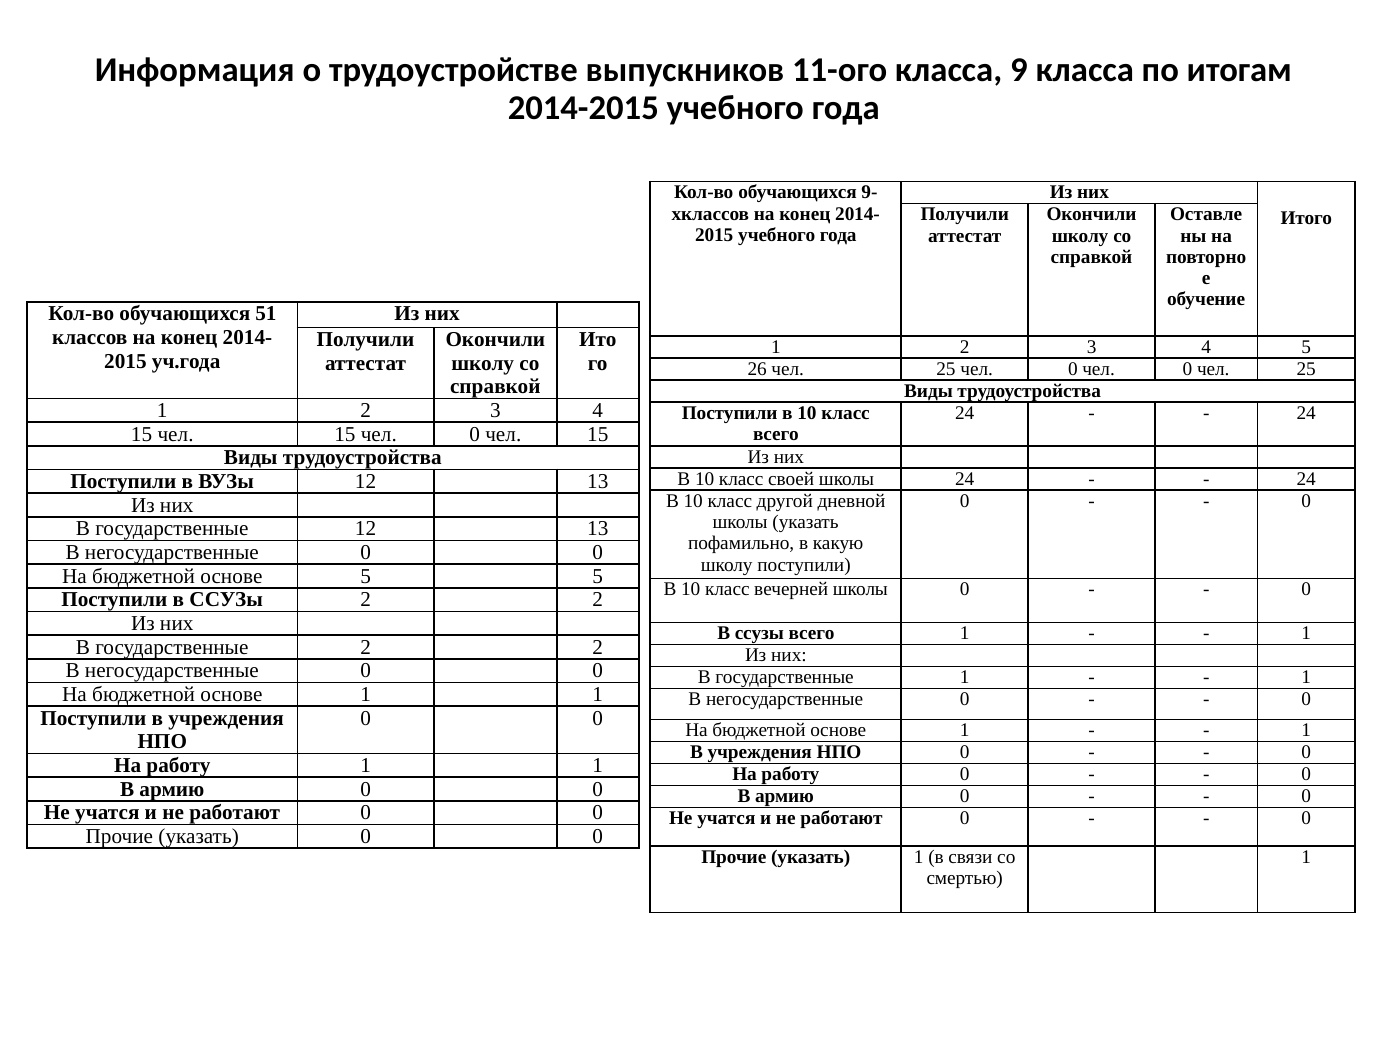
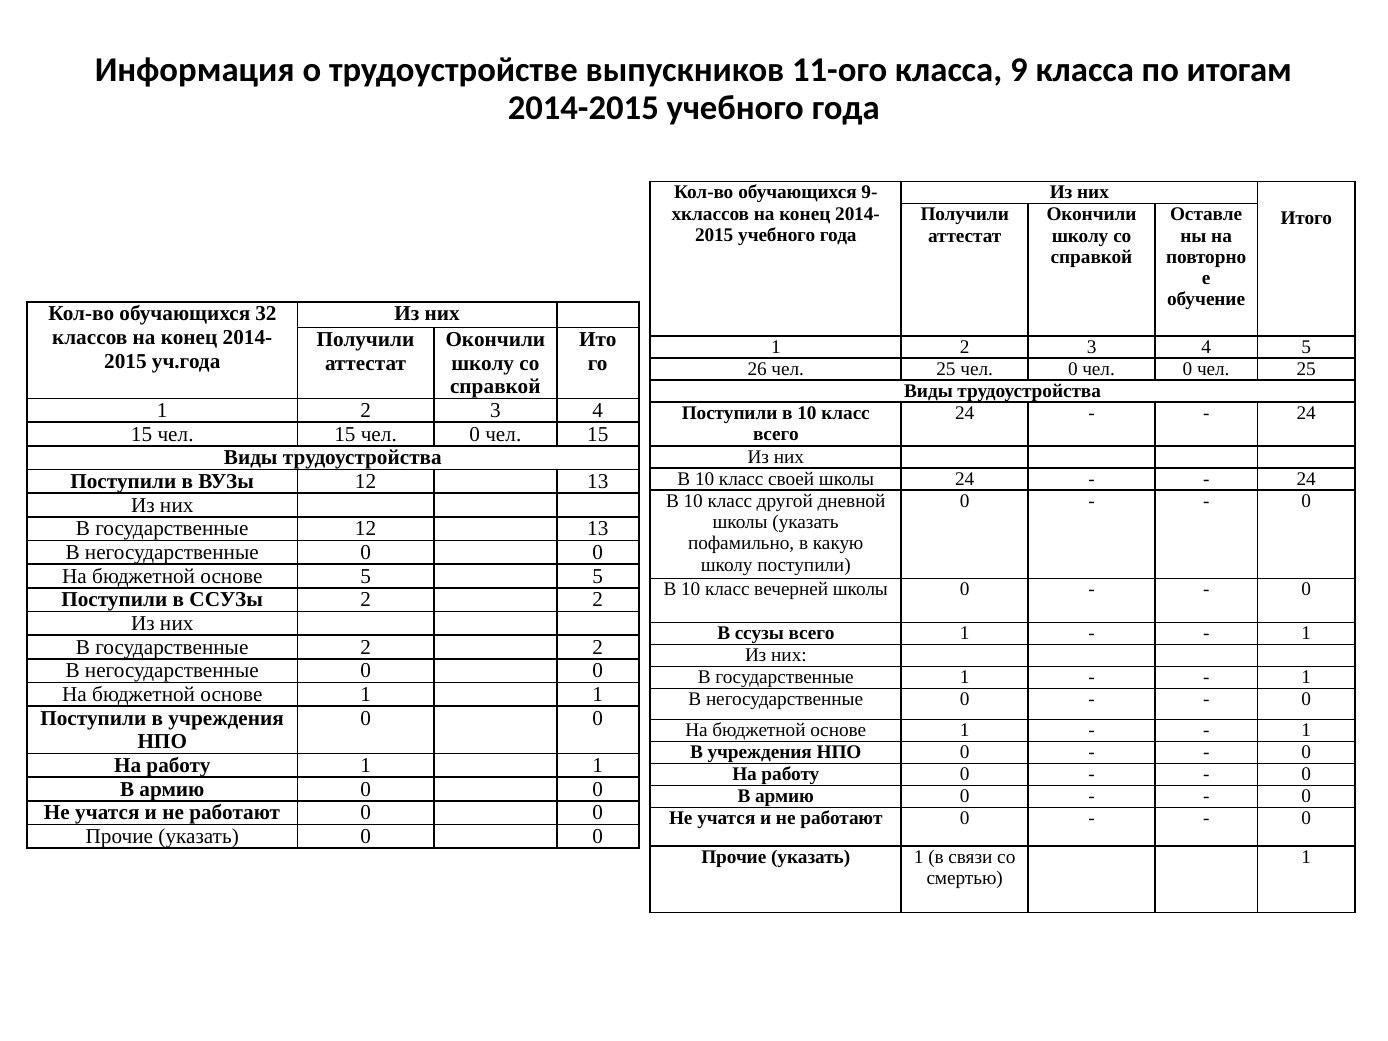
51: 51 -> 32 (266, 314)
